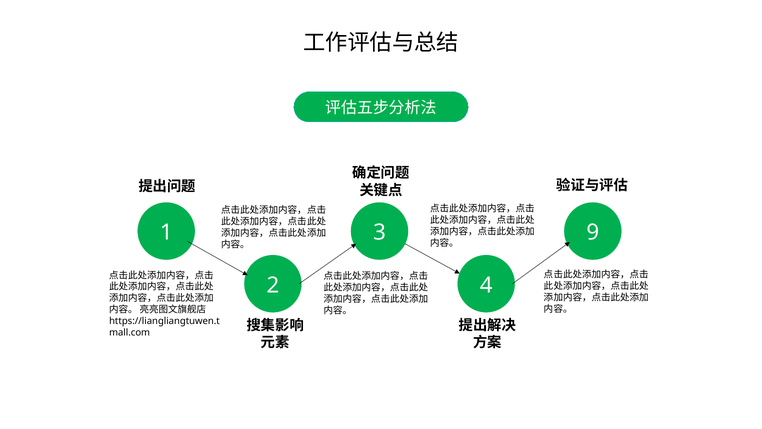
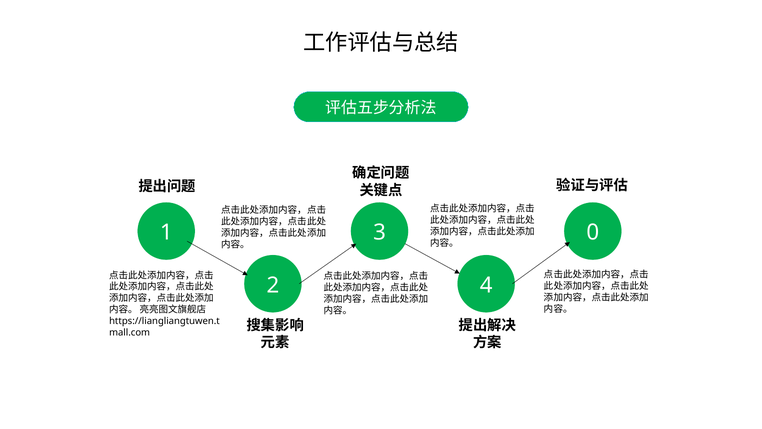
9: 9 -> 0 (593, 232)
